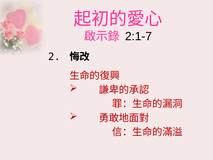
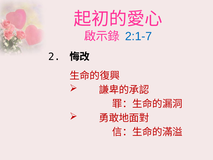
2:1-7 colour: black -> blue (138, 36)
